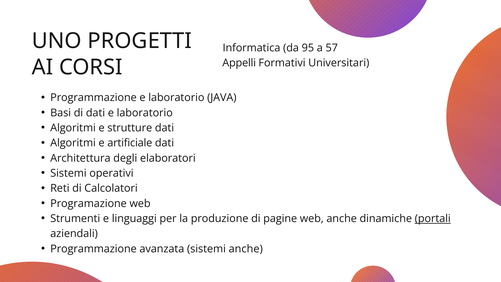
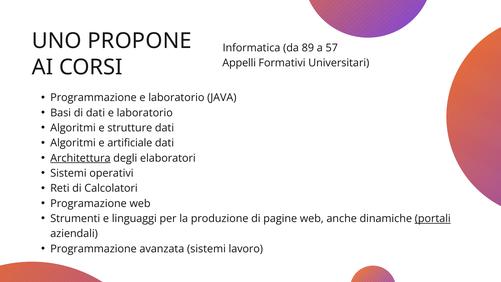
PROGETTI: PROGETTI -> PROPONE (140, 41)
95: 95 -> 89 (308, 48)
Architettura underline: none -> present (80, 158)
sistemi anche: anche -> lavoro (246, 249)
